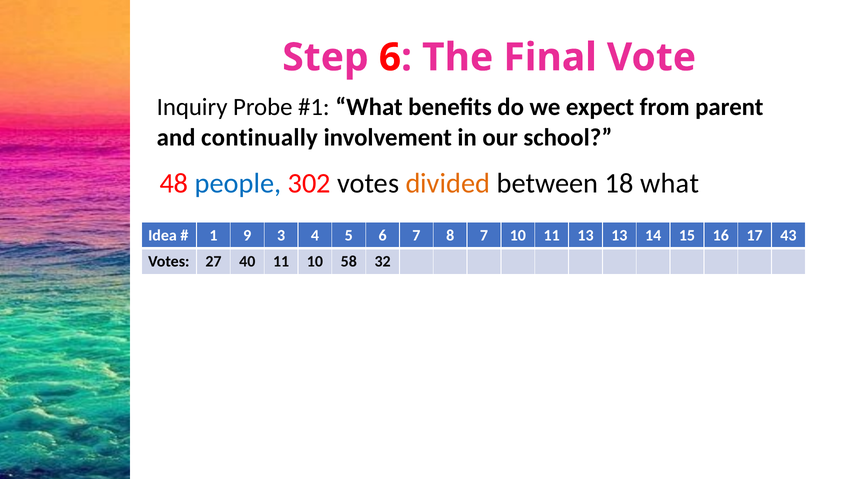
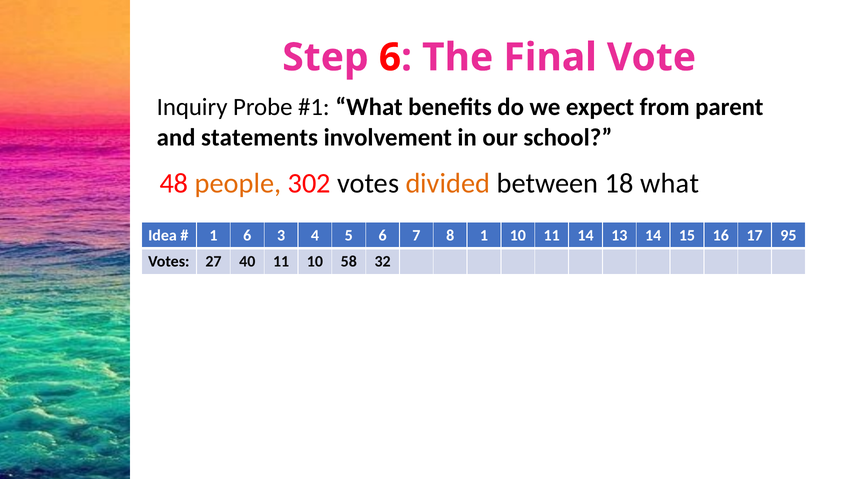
continually: continually -> statements (260, 137)
people colour: blue -> orange (238, 183)
1 9: 9 -> 6 (247, 235)
8 7: 7 -> 1 (484, 235)
11 13: 13 -> 14 (586, 235)
43: 43 -> 95 (788, 235)
